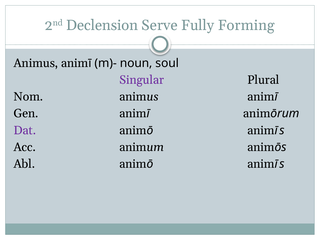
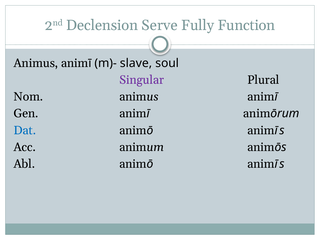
Forming: Forming -> Function (246, 25)
noun: noun -> slave (136, 63)
Dat colour: purple -> blue (25, 130)
